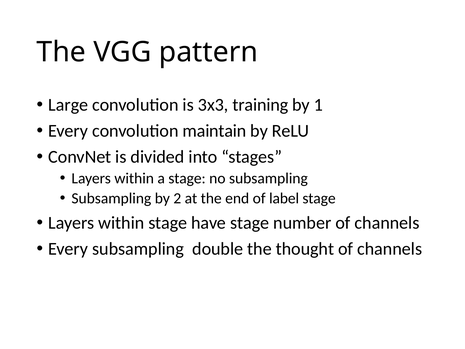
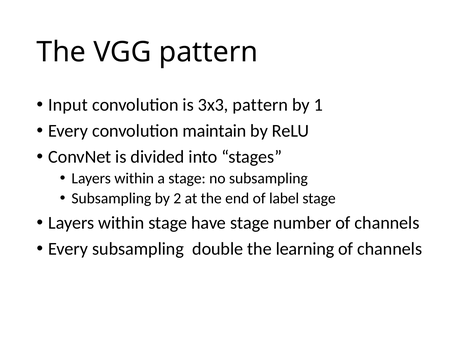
Large: Large -> Input (68, 105)
3x3 training: training -> pattern (260, 105)
thought: thought -> learning (305, 249)
